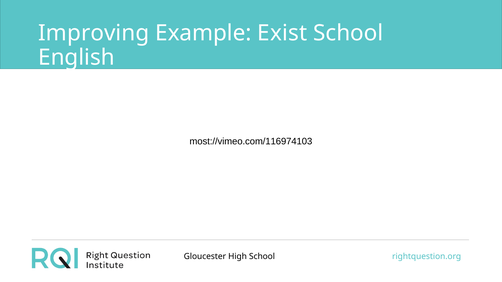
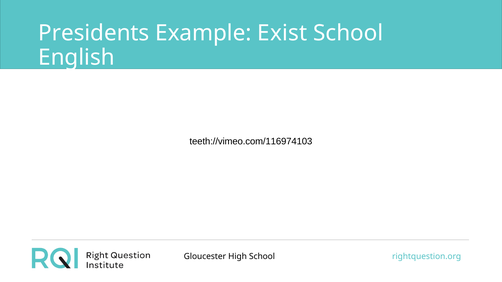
Improving: Improving -> Presidents (94, 33)
most://vimeo.com/116974103: most://vimeo.com/116974103 -> teeth://vimeo.com/116974103 (251, 142)
